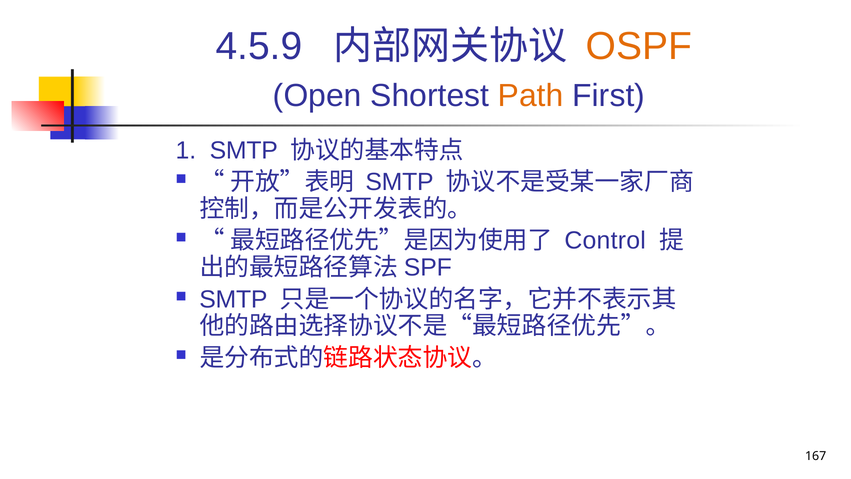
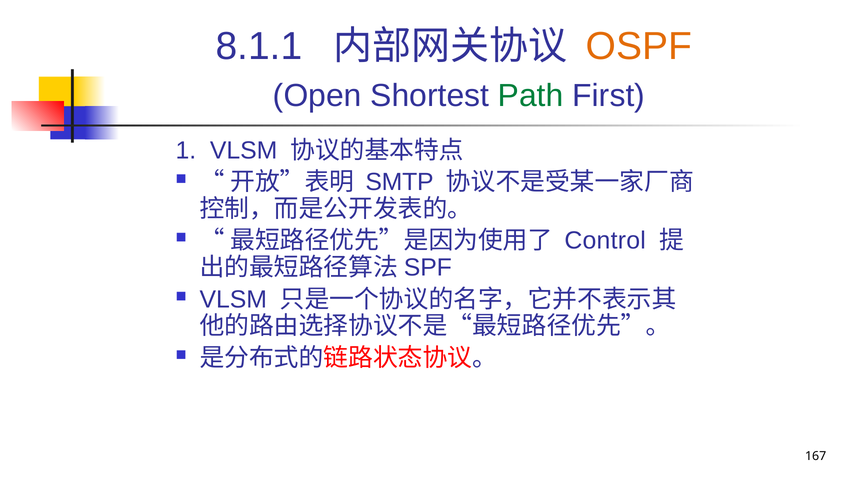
4.5.9: 4.5.9 -> 8.1.1 (259, 46)
Path colour: orange -> green (531, 95)
1 SMTP: SMTP -> VLSM (244, 150)
SMTP: SMTP -> VLSM (233, 299)
